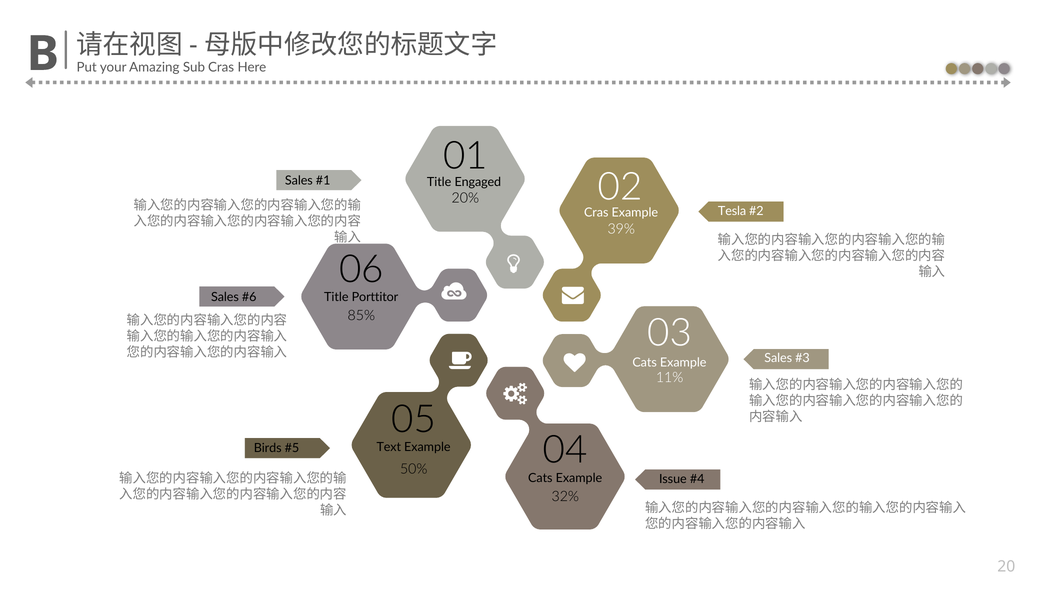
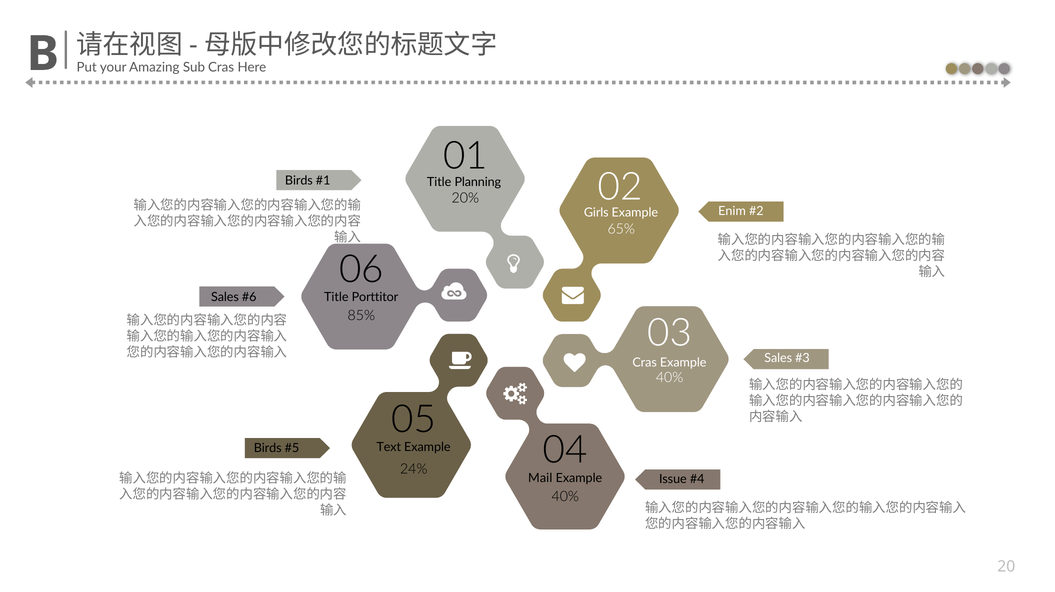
Sales: Sales -> Birds (299, 180)
Engaged: Engaged -> Planning (478, 182)
Tesla: Tesla -> Enim (732, 211)
Cras: Cras -> Girls (596, 213)
39%: 39% -> 65% (621, 229)
Cats: Cats -> Cras (645, 363)
11%: 11% -> 40% (670, 378)
50%: 50% -> 24% (414, 469)
Cats: Cats -> Mail (540, 478)
32%: 32% -> 40% (565, 497)
